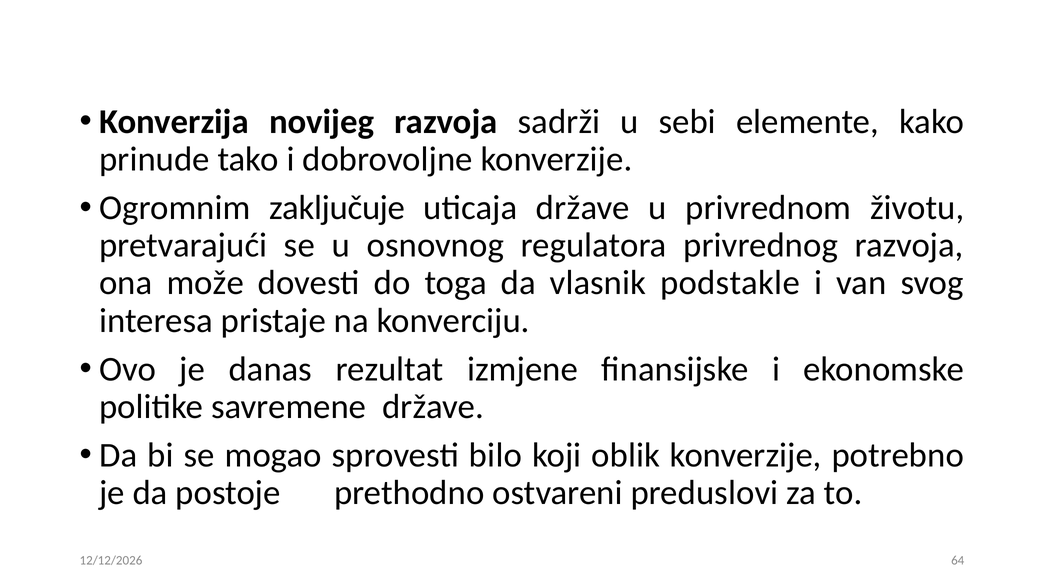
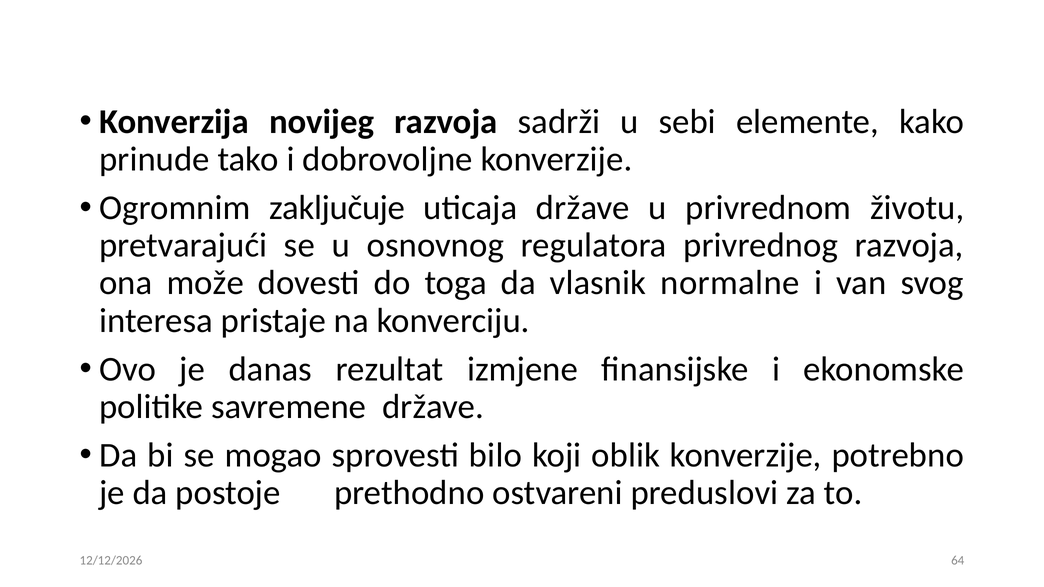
podstakle: podstakle -> normalne (730, 283)
